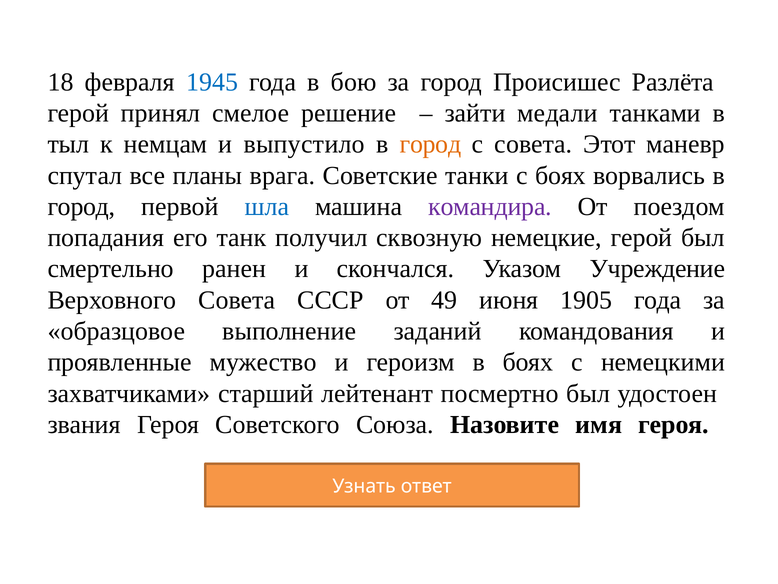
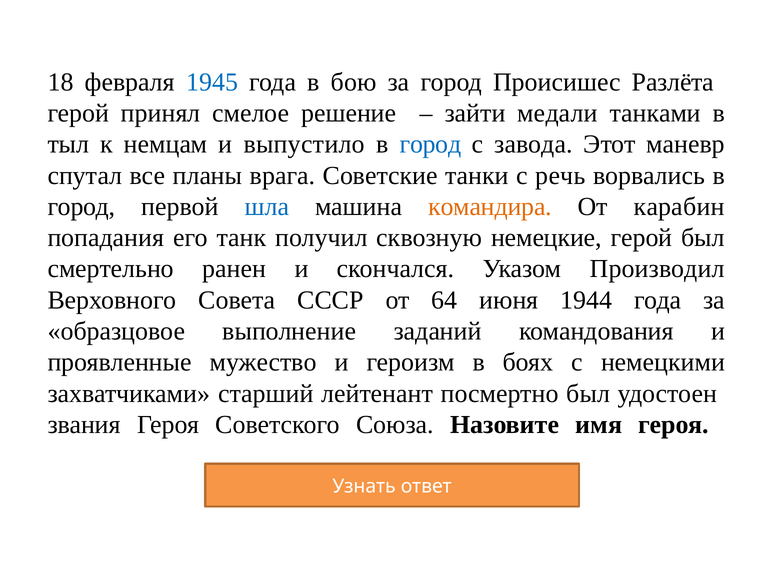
город colour: orange -> blue (430, 144)
с совета: совета -> завода (533, 144)
с боях: боях -> речь (560, 175)
командира colour: purple -> orange (490, 206)
поездом: поездом -> карабин (679, 206)
Учреждение: Учреждение -> Производил (657, 269)
49: 49 -> 64 (444, 300)
1905: 1905 -> 1944 (586, 300)
